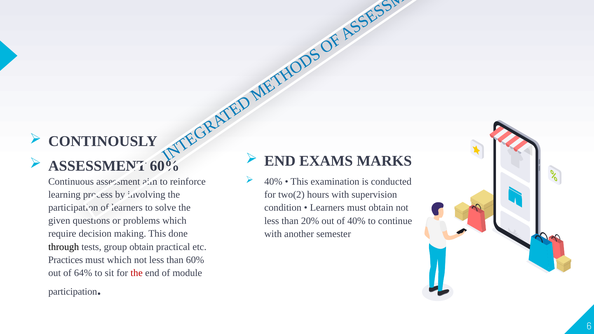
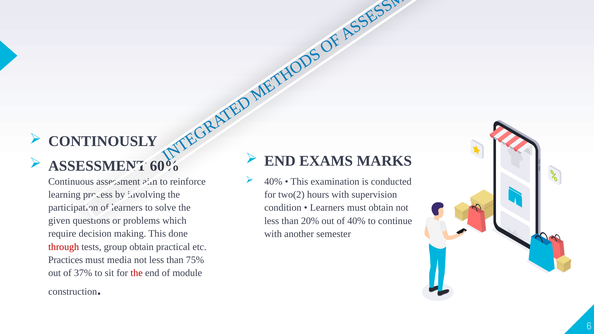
through colour: black -> red (64, 247)
must which: which -> media (119, 260)
than 60%: 60% -> 75% (195, 260)
64%: 64% -> 37% (83, 273)
participation: participation -> construction (73, 292)
